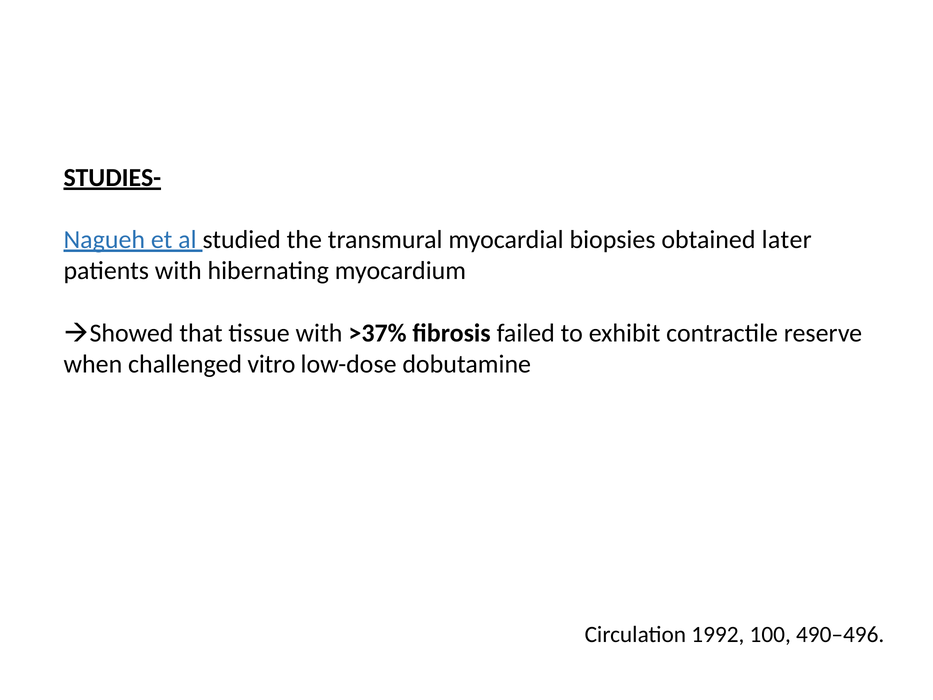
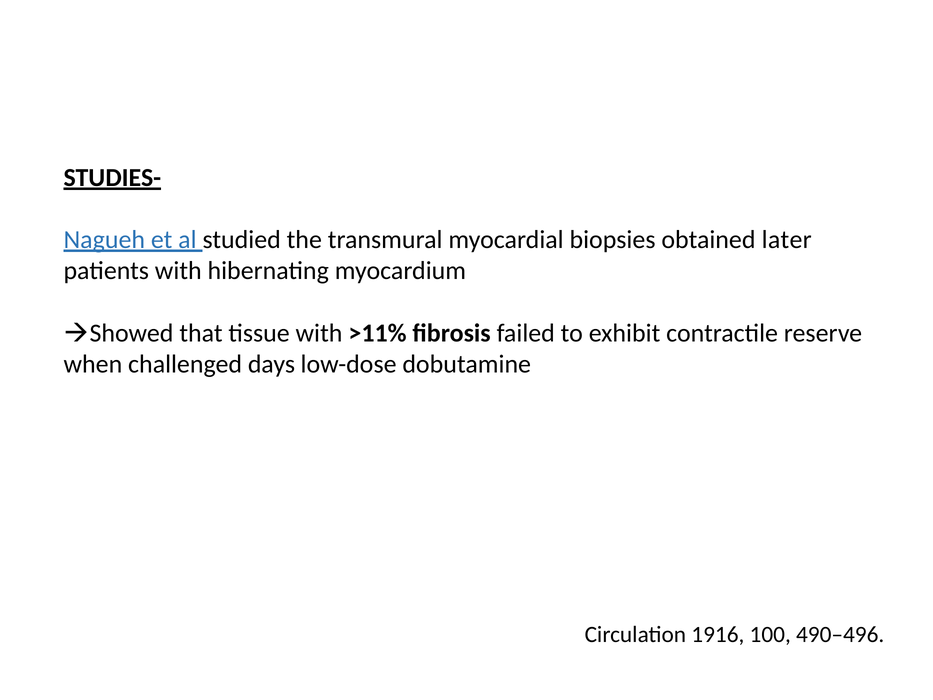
>37%: >37% -> >11% (378, 333)
vitro: vitro -> days (271, 364)
1992: 1992 -> 1916 (718, 634)
